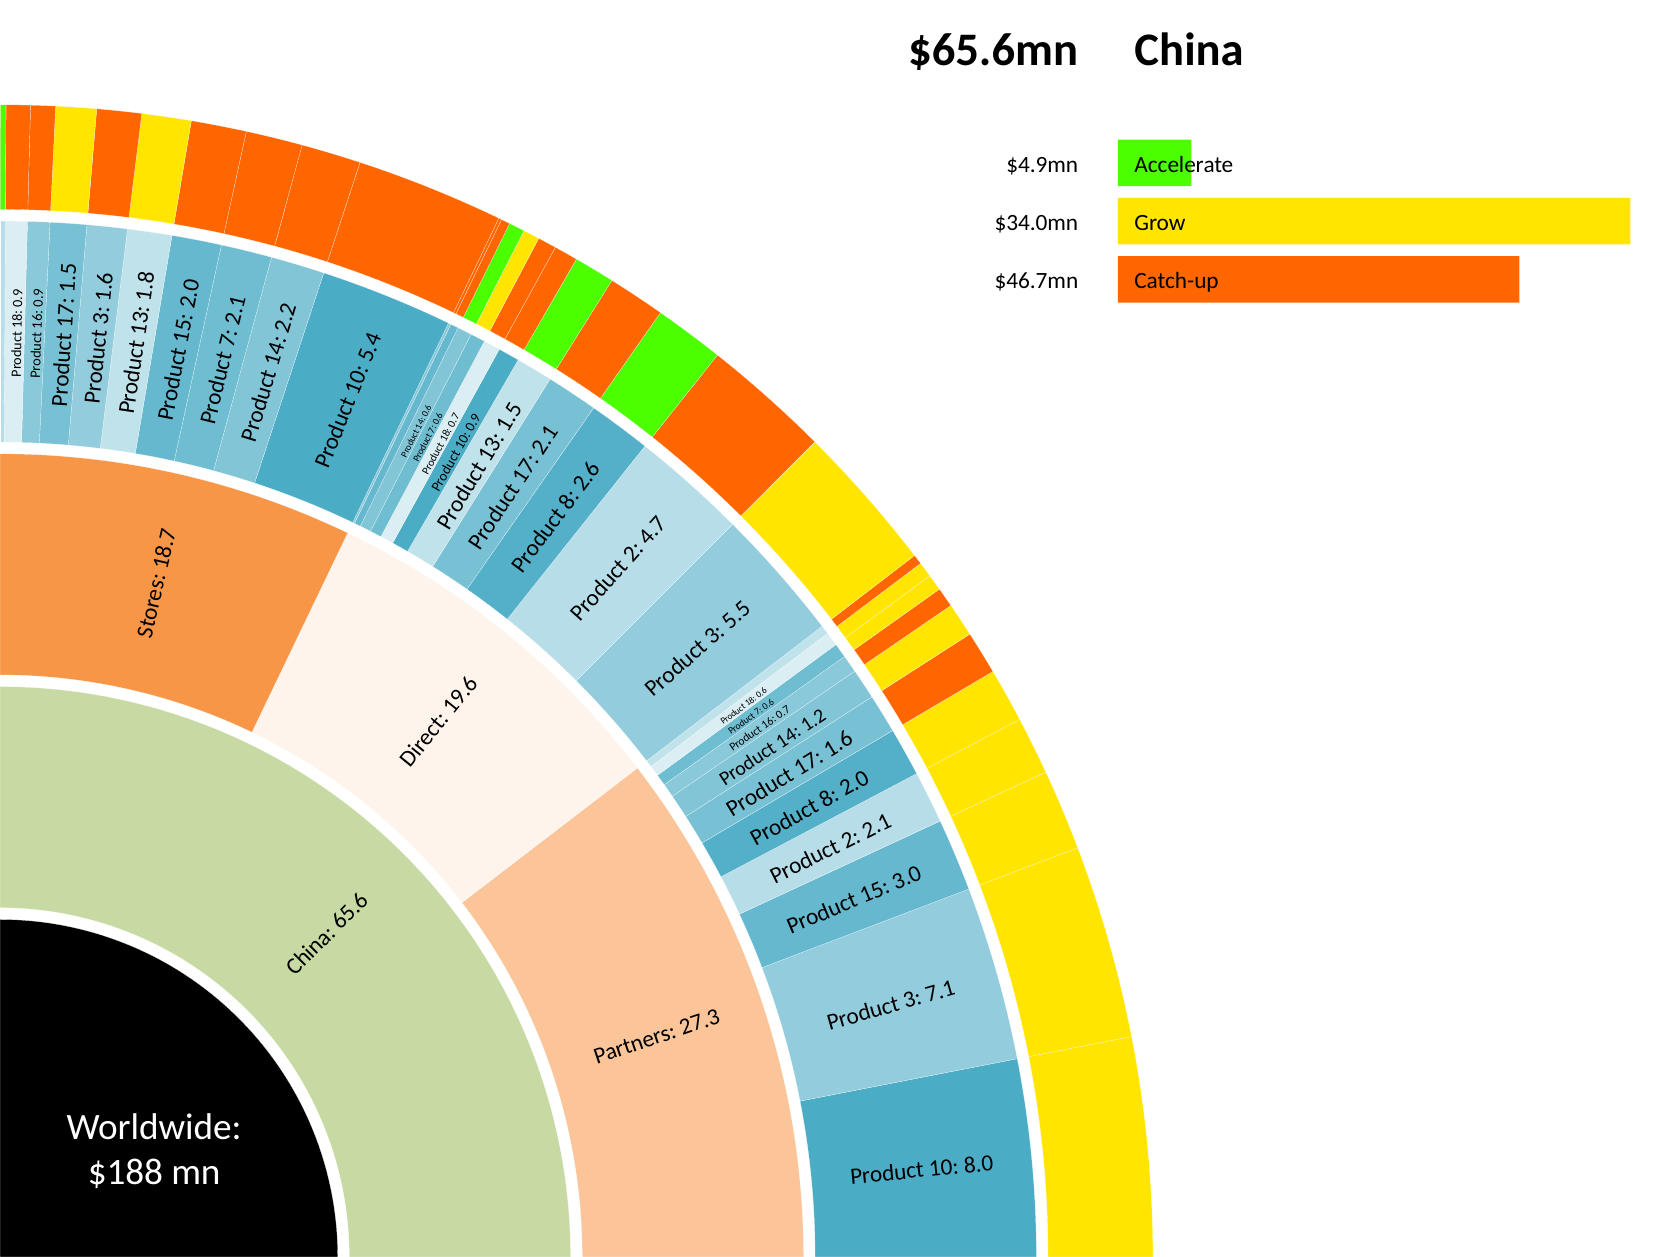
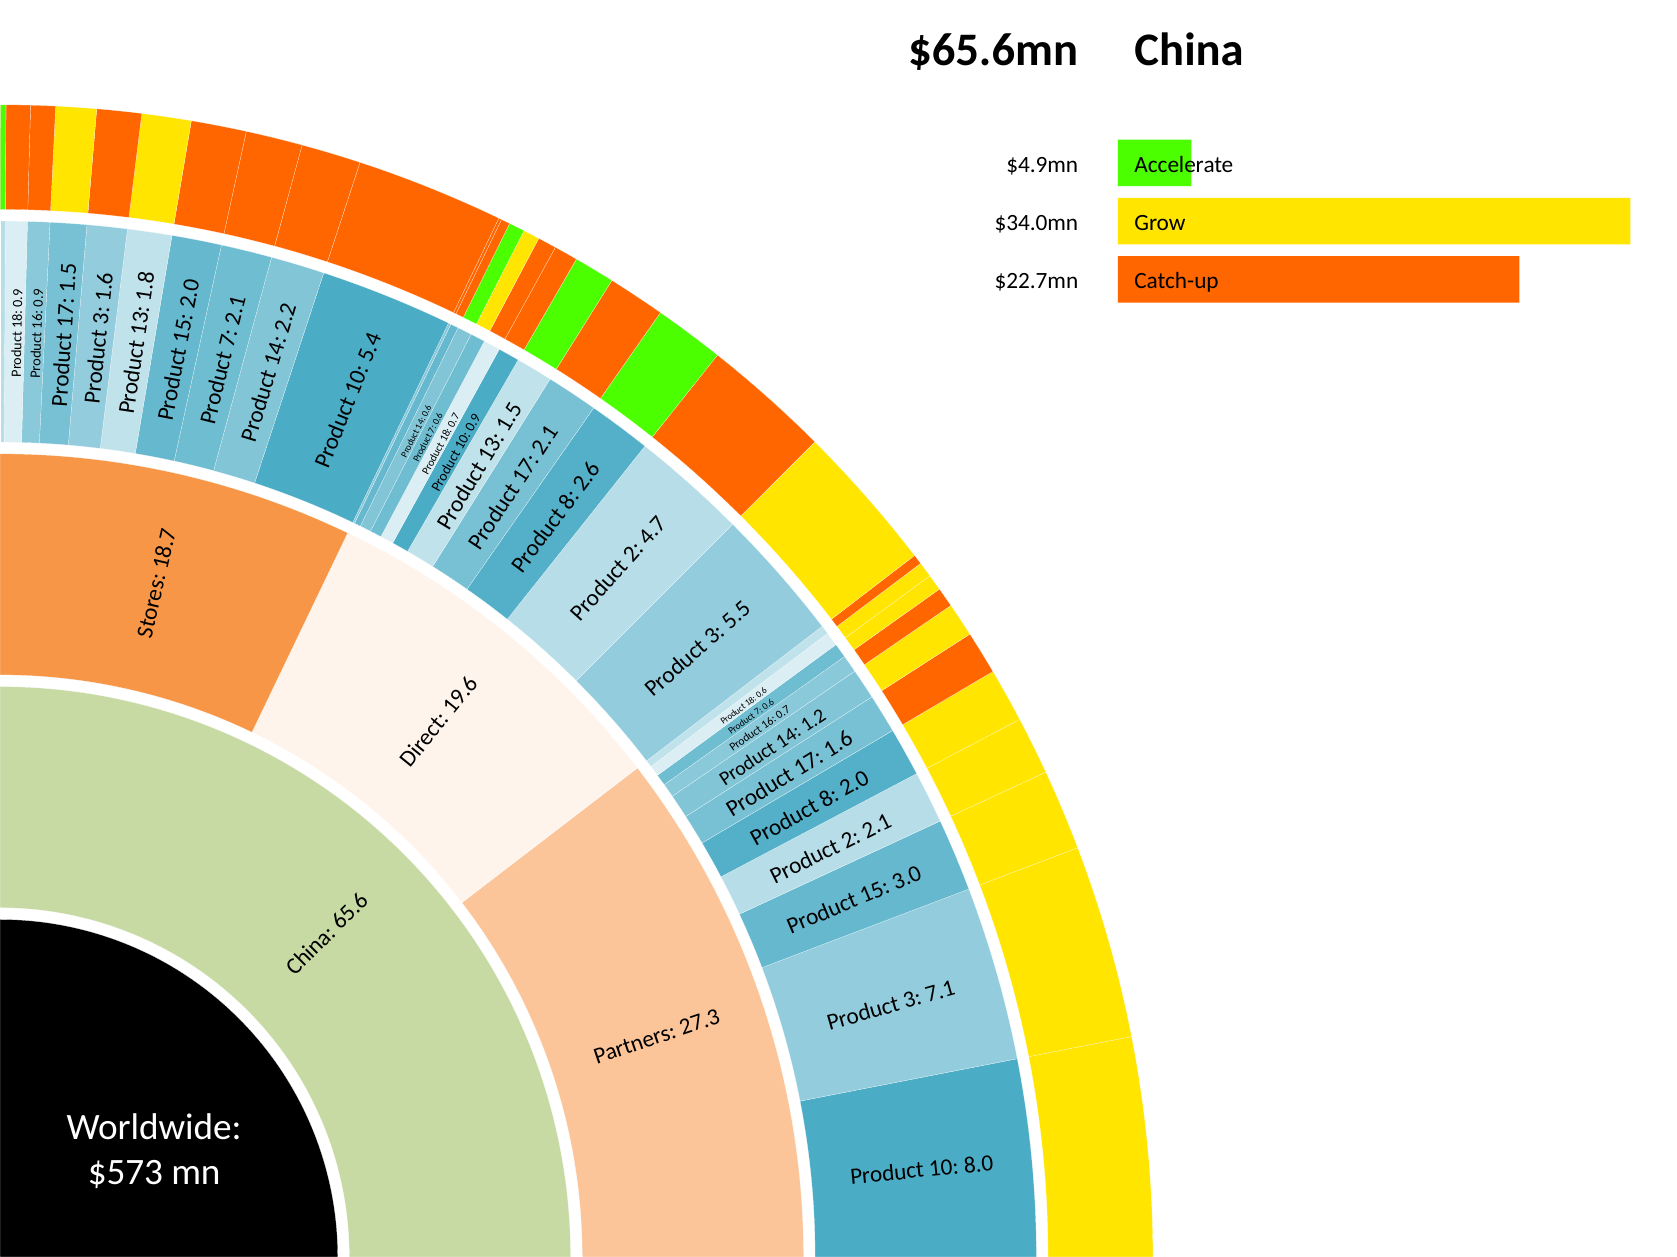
$46.7mn: $46.7mn -> $22.7mn (1036, 281)
$188: $188 -> $573 (125, 1173)
